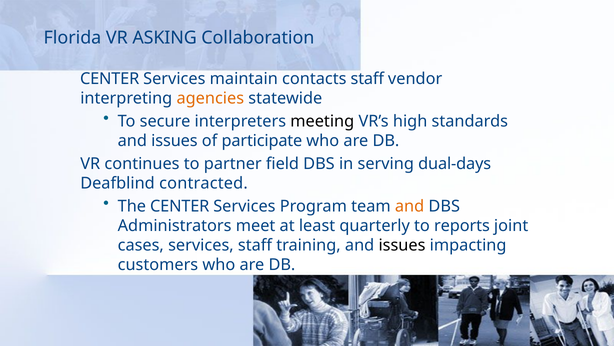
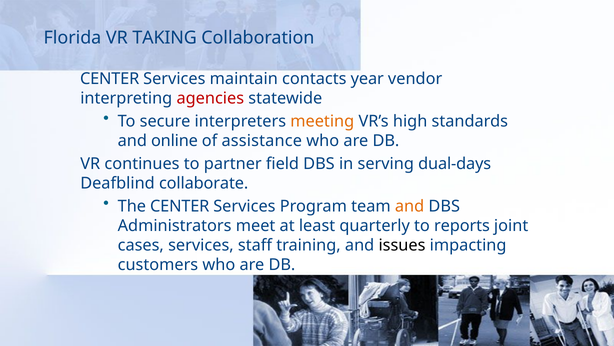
ASKING: ASKING -> TAKING (165, 38)
contacts staff: staff -> year (367, 78)
agencies colour: orange -> red (210, 98)
meeting colour: black -> orange (322, 121)
issues: issues -> online (174, 140)
participate: participate -> assistance (262, 140)
contracted: contracted -> collaborate (204, 183)
